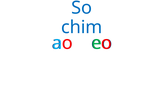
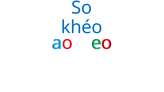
chim: chim -> khéo (82, 27)
